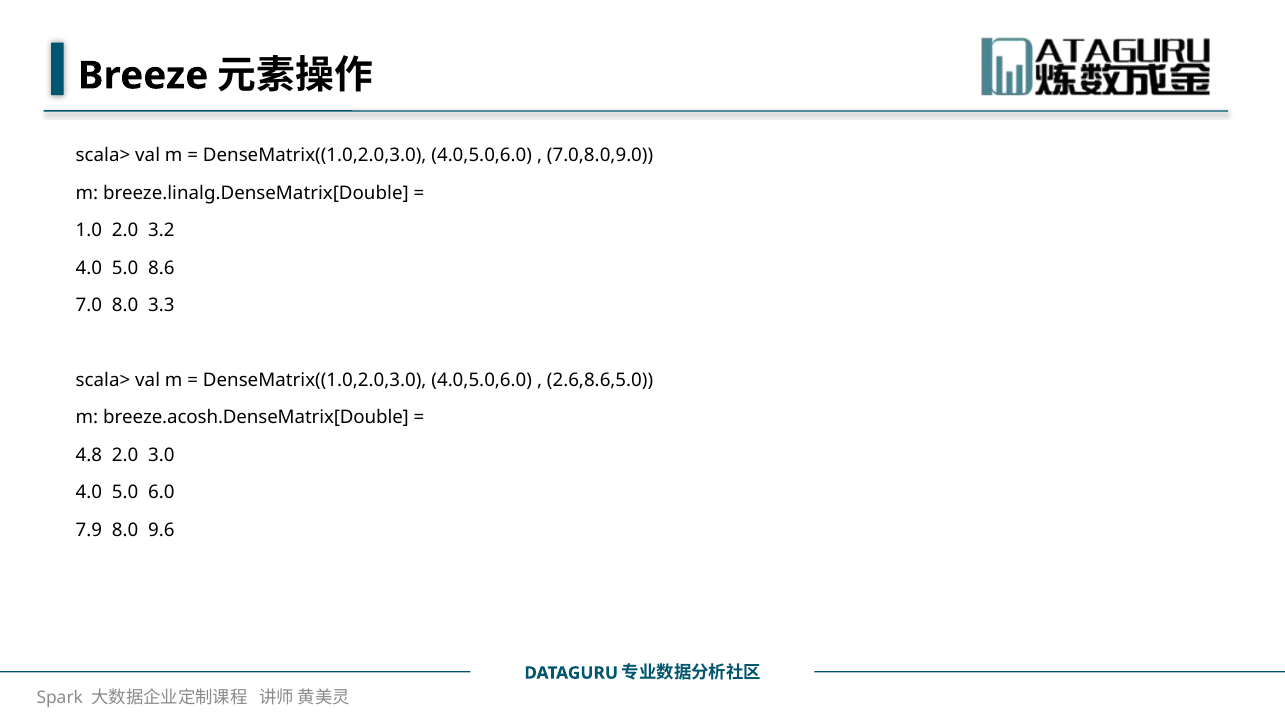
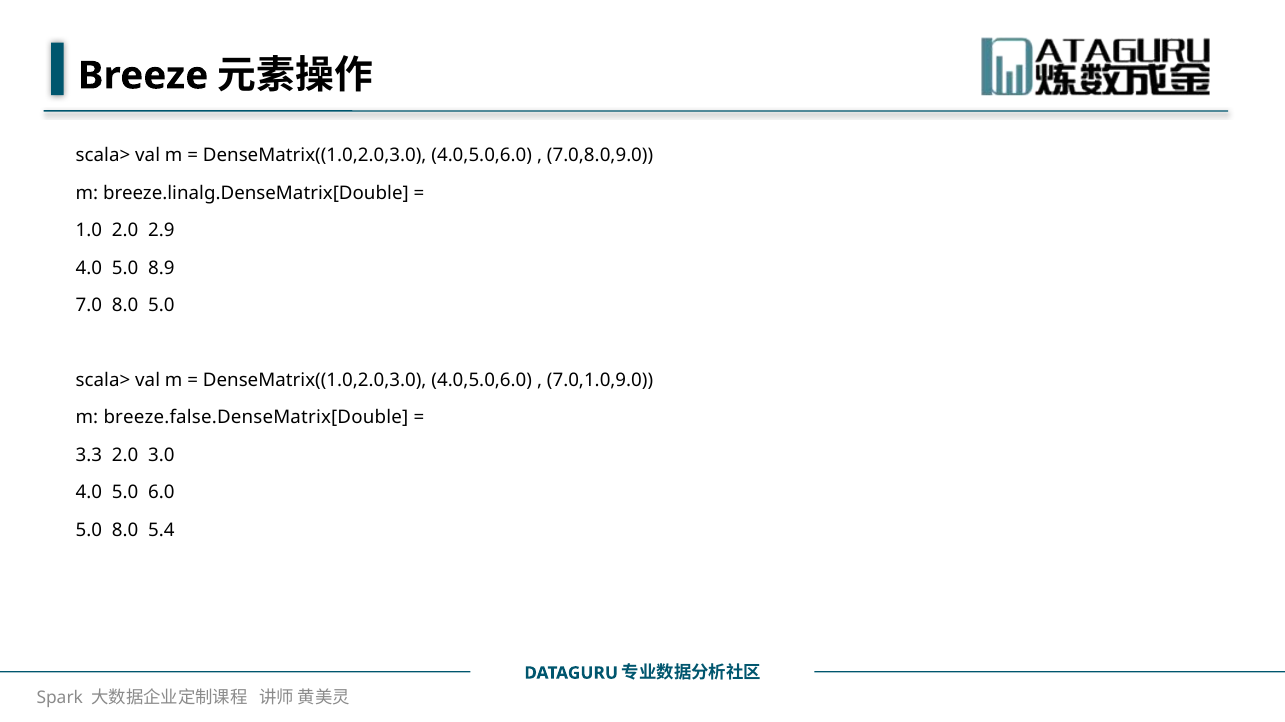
3.2: 3.2 -> 2.9 (161, 230)
8.6: 8.6 -> 8.9 (161, 268)
8.0 3.3: 3.3 -> 5.0 (161, 305)
2.6,8.6,5.0: 2.6,8.6,5.0 -> 7.0,1.0,9.0 (600, 380)
breeze.acosh.DenseMatrix[Double: breeze.acosh.DenseMatrix[Double -> breeze.false.DenseMatrix[Double (256, 418)
4.8: 4.8 -> 3.3 (89, 455)
7.9: 7.9 -> 5.0 (89, 530)
9.6: 9.6 -> 5.4 (161, 530)
